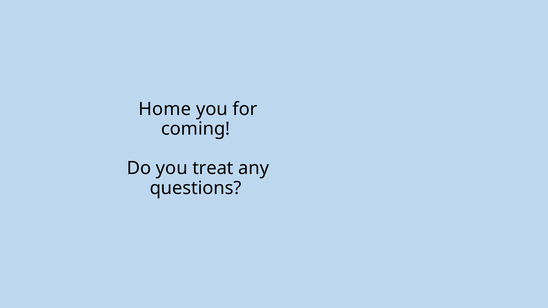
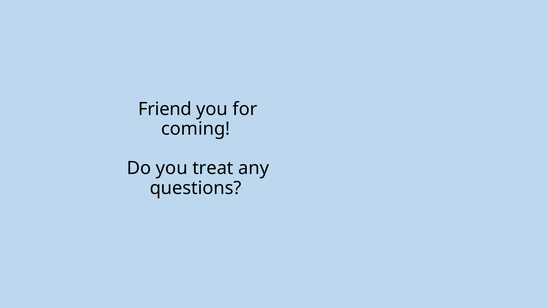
Home: Home -> Friend (165, 109)
